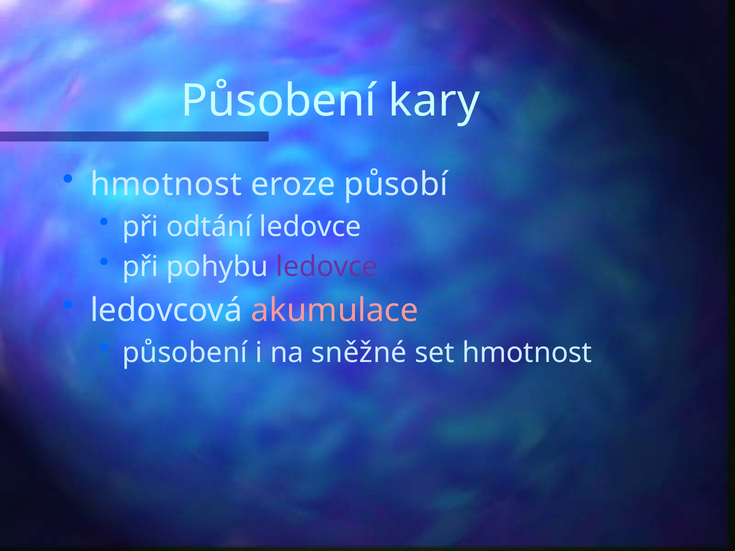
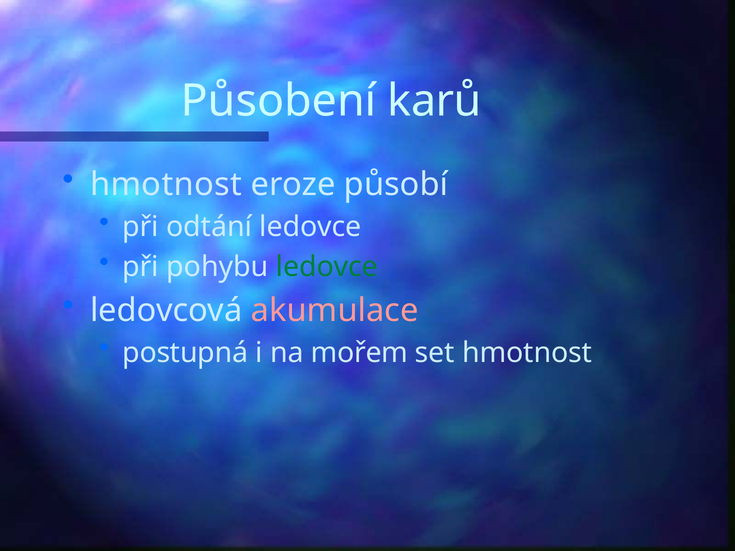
kary: kary -> karů (435, 101)
ledovce colour: purple -> green (327, 267)
působení: působení -> postupná (185, 353)
sněžné: sněžné -> mořem (359, 353)
